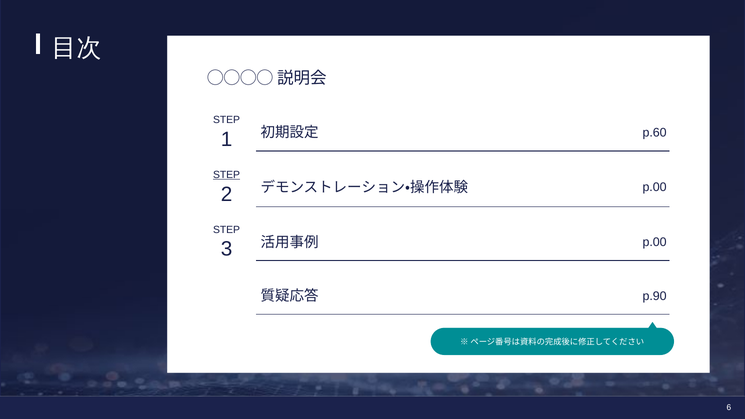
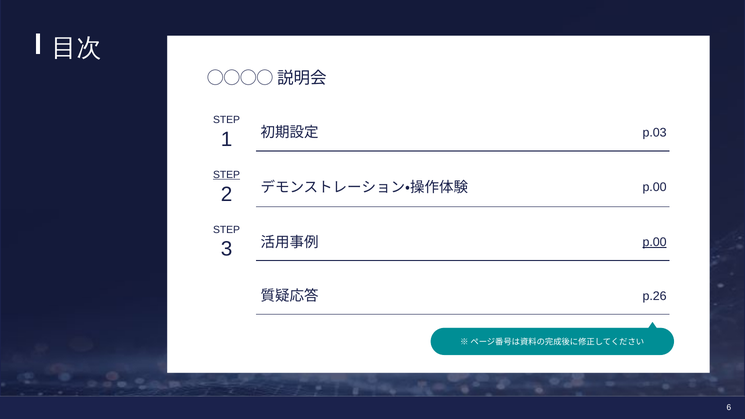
p.60: p.60 -> p.03 (655, 133)
p.00 underline: none -> present (655, 242)
p.90: p.90 -> p.26 (655, 296)
